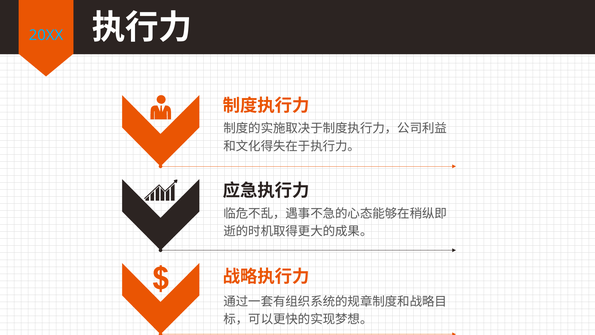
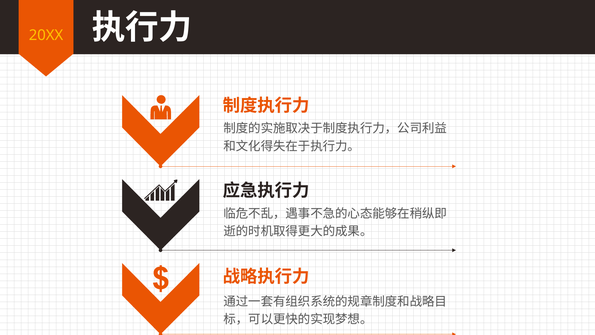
20XX colour: light blue -> yellow (46, 35)
